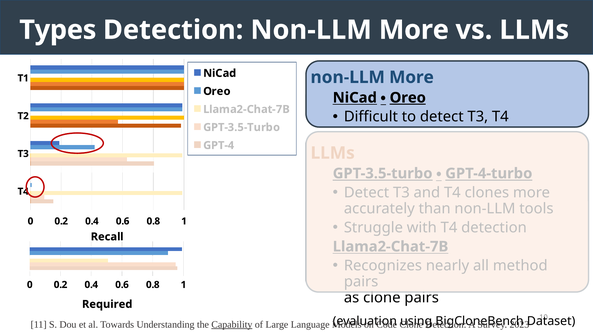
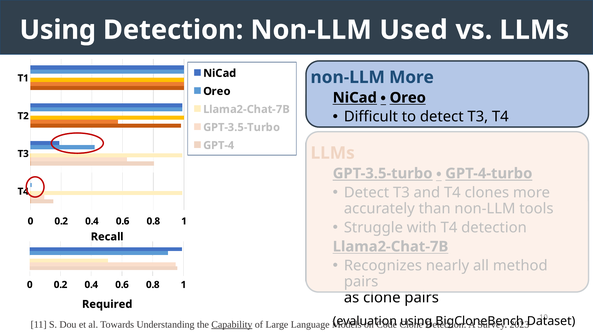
Types: Types -> Using (58, 30)
Detection Non-LLM More: More -> Used (414, 30)
Oreo underline: present -> none (408, 98)
